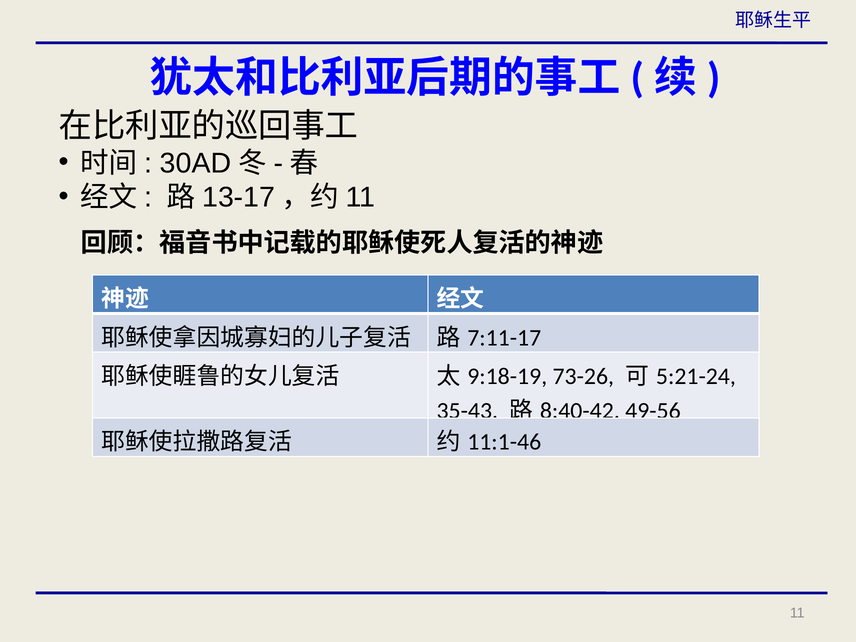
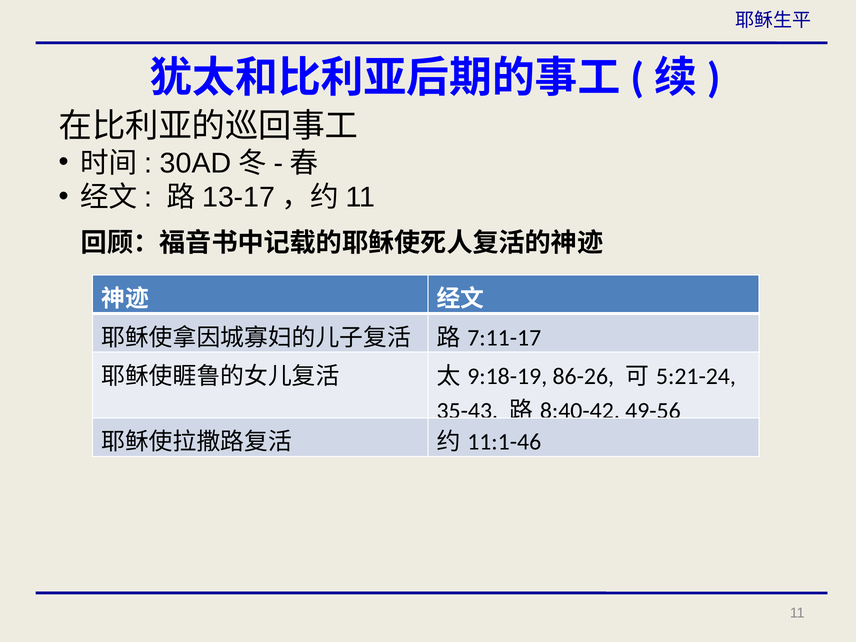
73-26: 73-26 -> 86-26 (583, 376)
